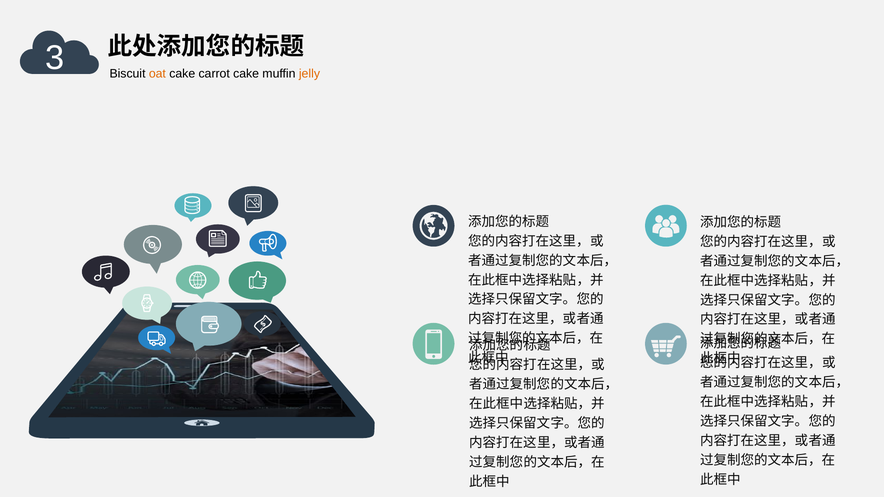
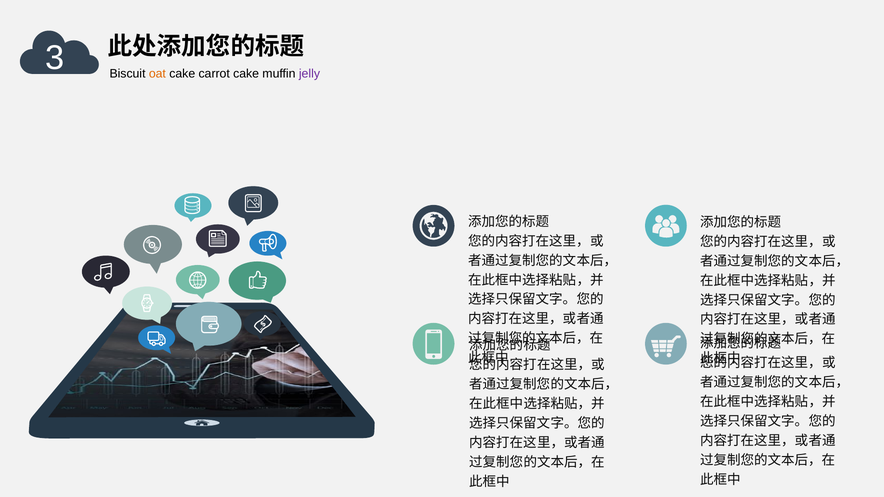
jelly colour: orange -> purple (309, 73)
